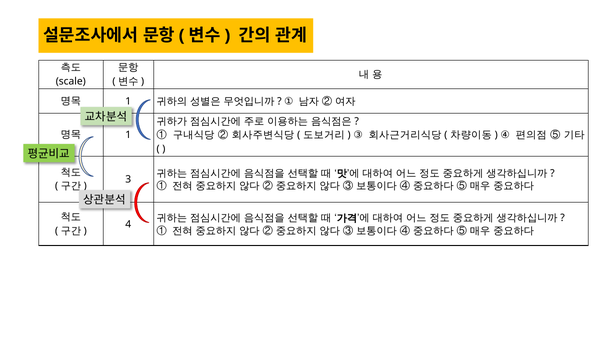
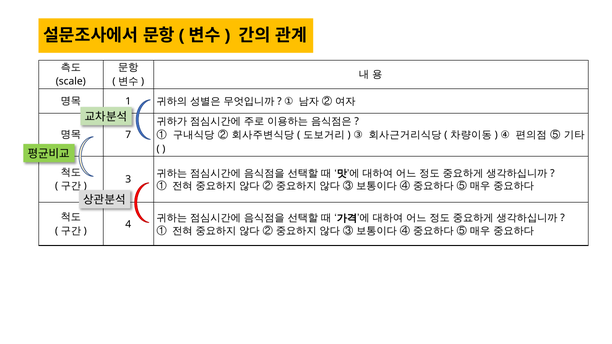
1: 1 -> 7 (128, 135)
